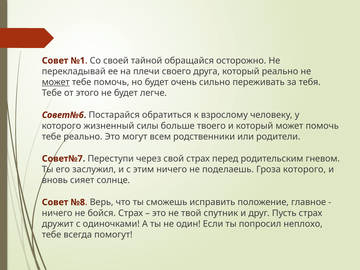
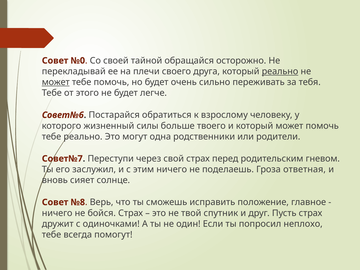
№1: №1 -> №0 (78, 61)
реально underline: none -> present (280, 71)
всем: всем -> одна (160, 137)
Гроза которого: которого -> ответная (305, 169)
